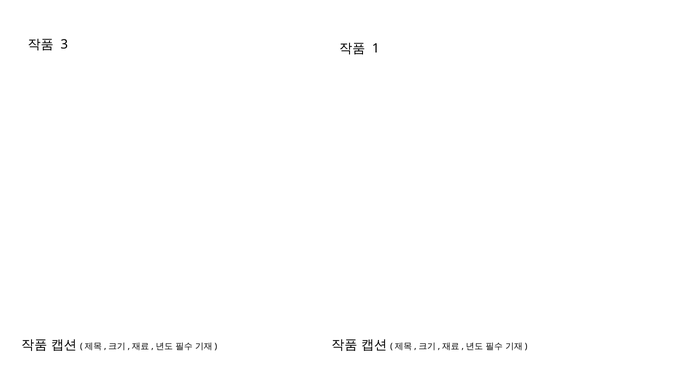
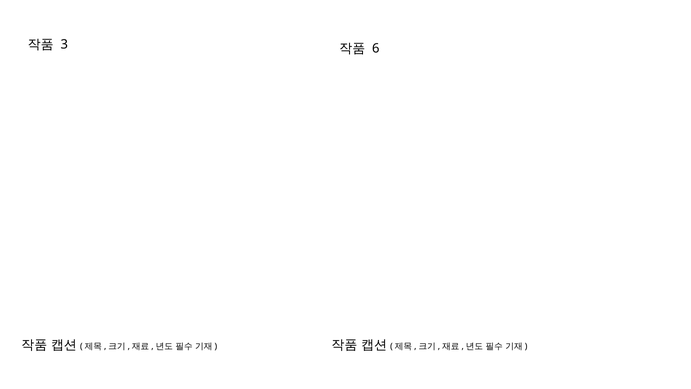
1: 1 -> 6 (376, 48)
